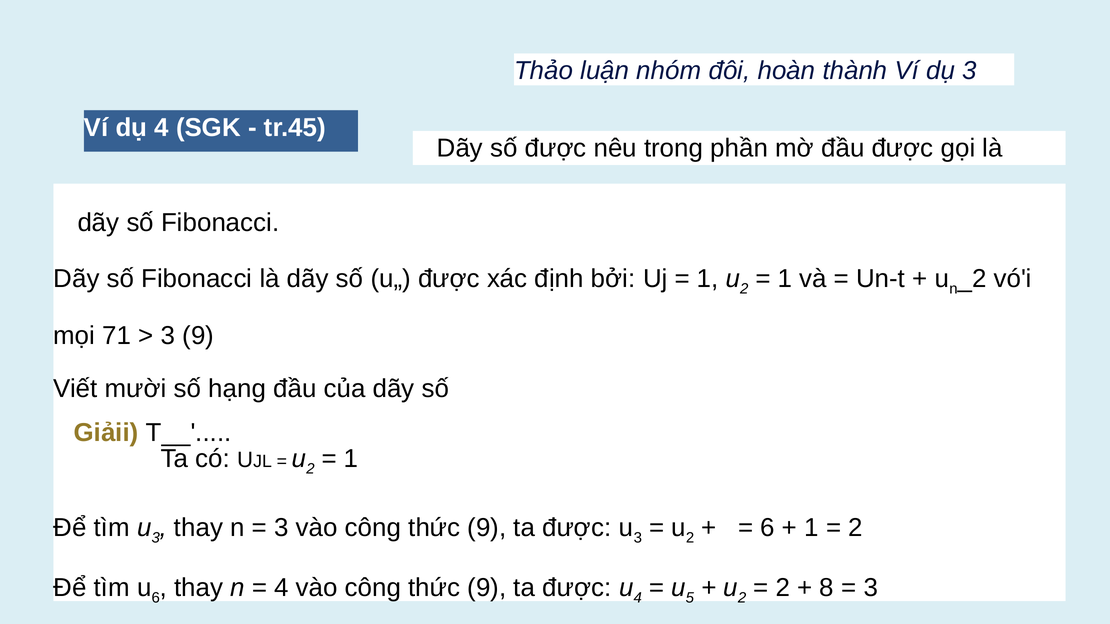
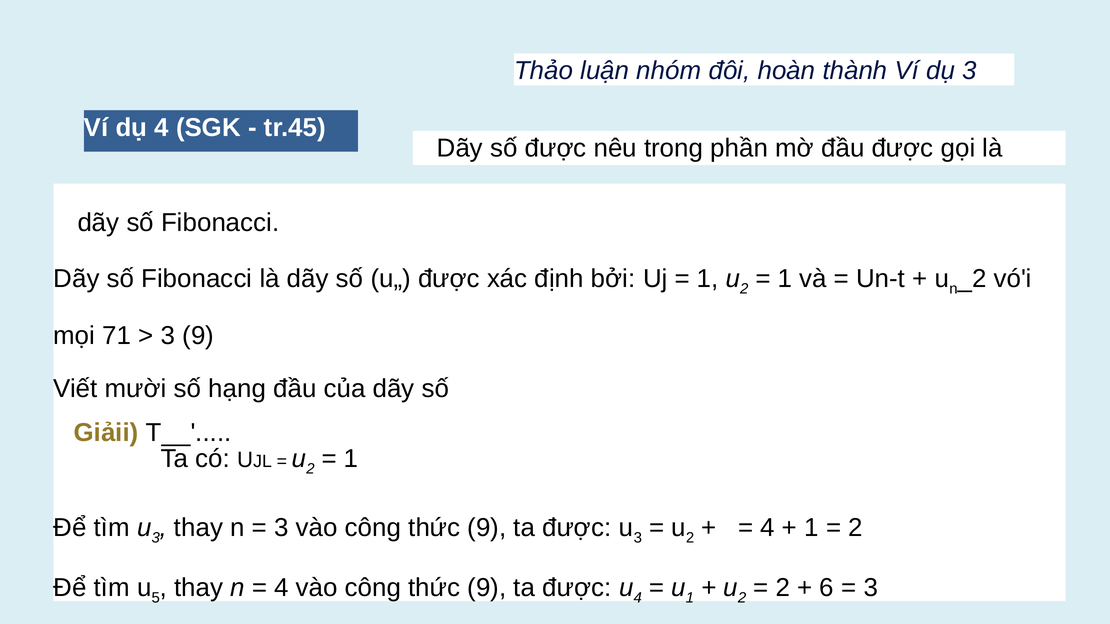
6: 6 -> 4 (768, 528)
6: 6 -> 5 (156, 598)
5: 5 -> 1 (690, 598)
8: 8 -> 6 (827, 588)
